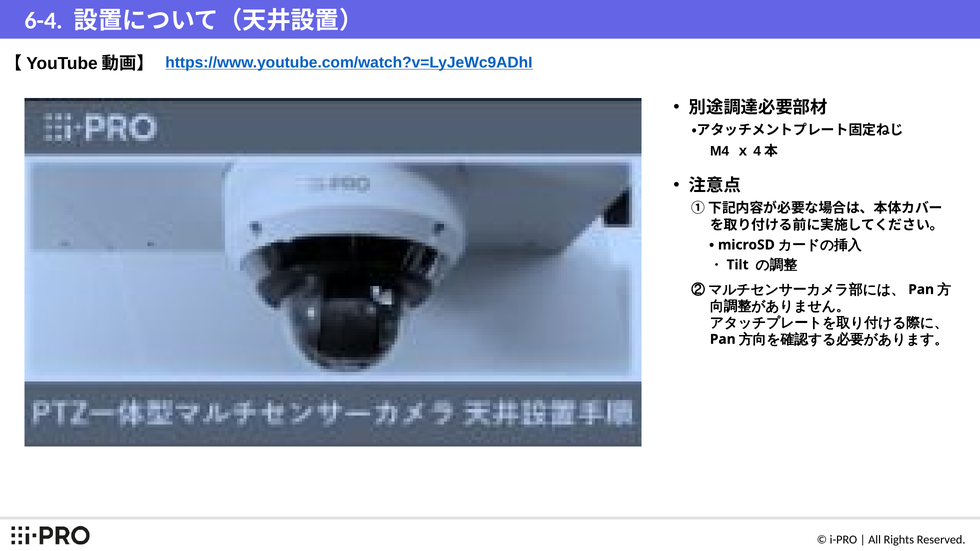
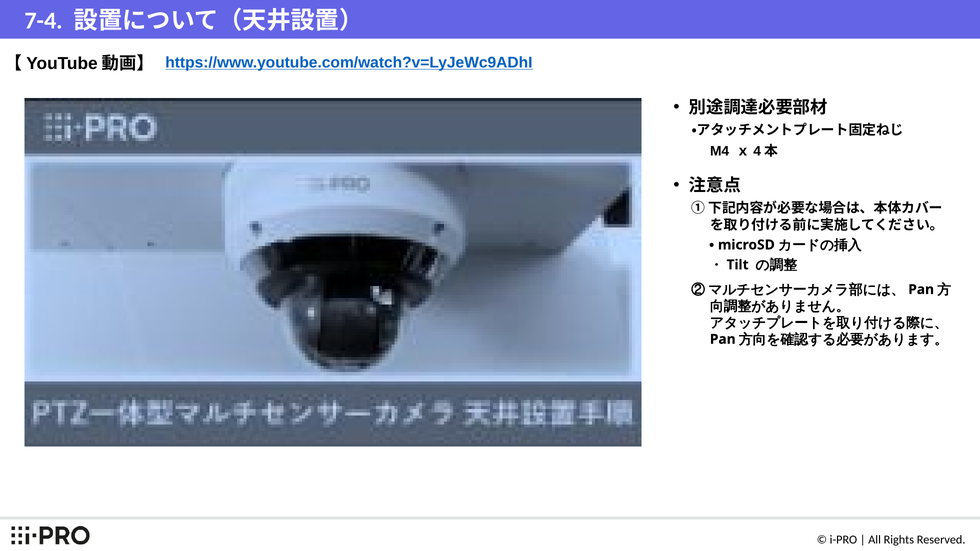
6-4: 6-4 -> 7-4 (44, 21)
